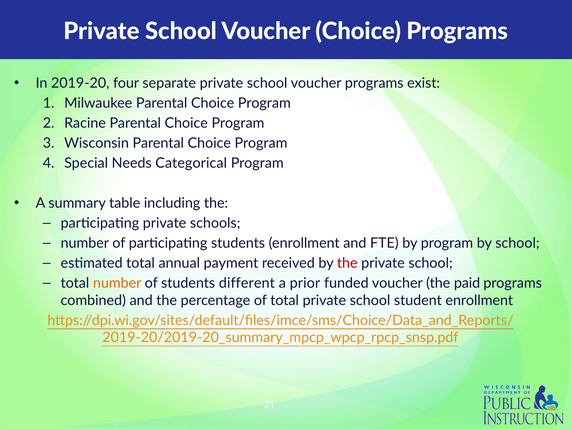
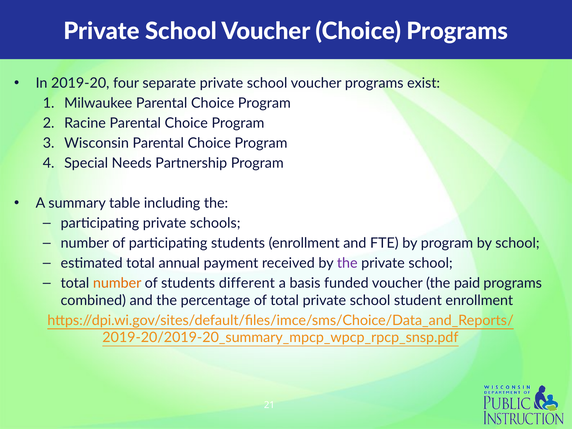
Categorical: Categorical -> Partnership (191, 163)
the colour: red -> purple (347, 263)
prior: prior -> basis (305, 283)
